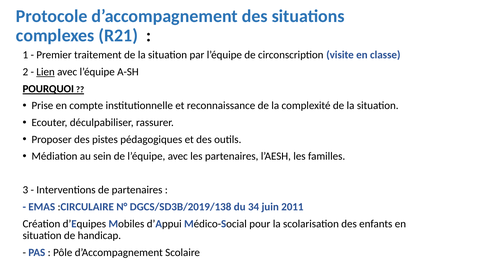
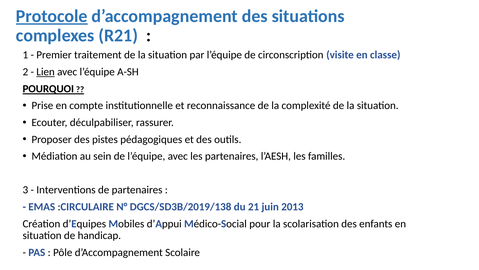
Protocole underline: none -> present (52, 16)
34: 34 -> 21 (254, 206)
2011: 2011 -> 2013 (292, 206)
